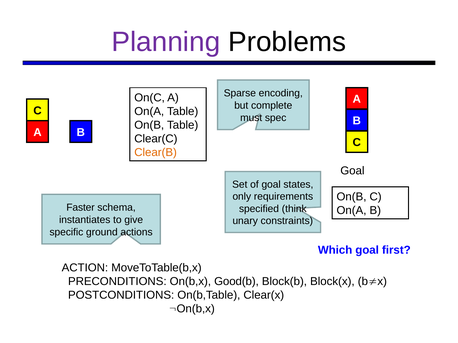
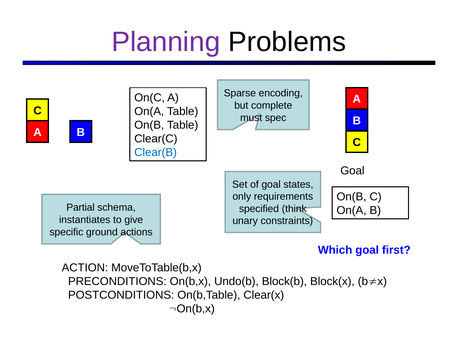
Clear(B colour: orange -> blue (156, 153)
Faster: Faster -> Partial (81, 208)
Good(b: Good(b -> Undo(b (236, 282)
